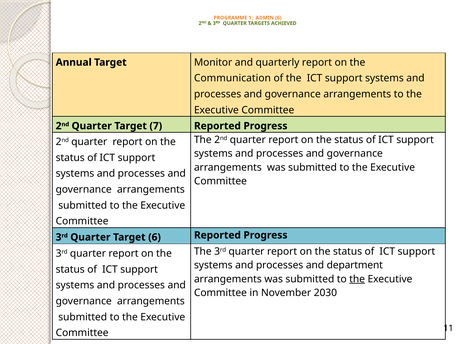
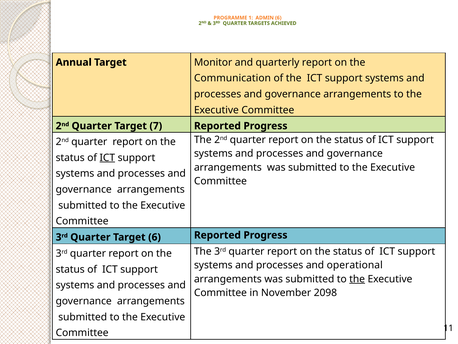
ICT underline: none -> present (107, 158)
department: department -> operational (355, 265)
2030: 2030 -> 2098 (325, 292)
